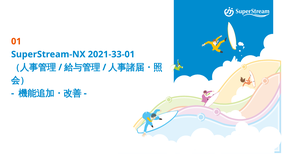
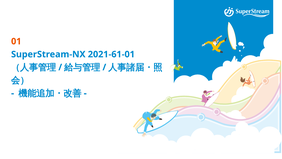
2021-33-01: 2021-33-01 -> 2021-61-01 (111, 54)
